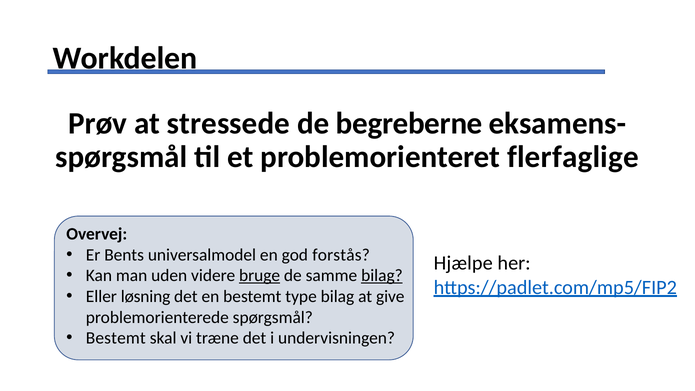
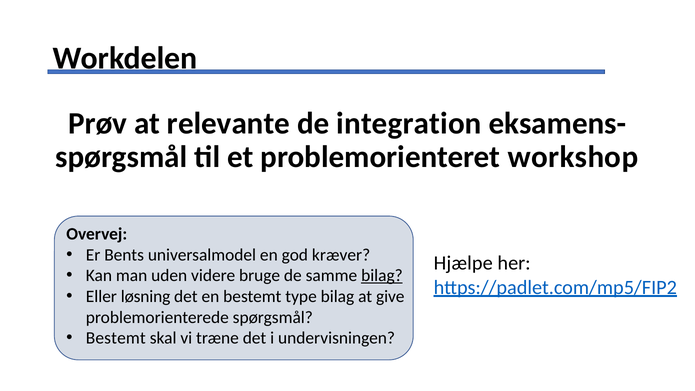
stressede: stressede -> relevante (229, 123)
begreberne: begreberne -> integration (409, 123)
flerfaglige: flerfaglige -> workshop (573, 157)
forstås: forstås -> kræver (341, 255)
bruge underline: present -> none (260, 276)
